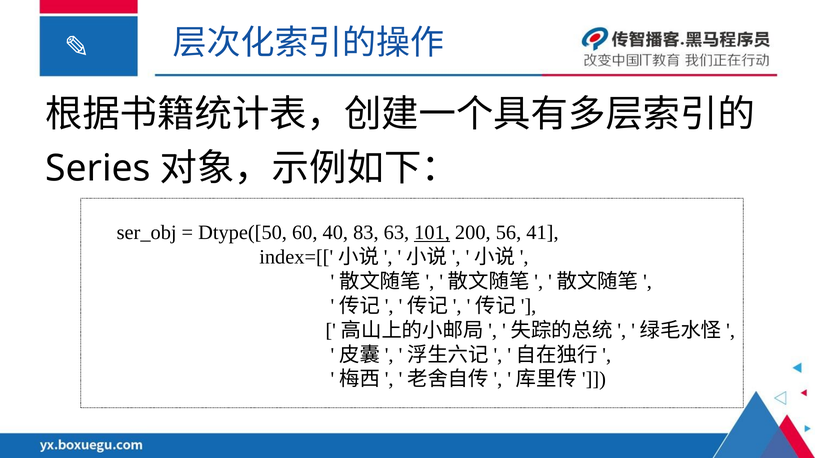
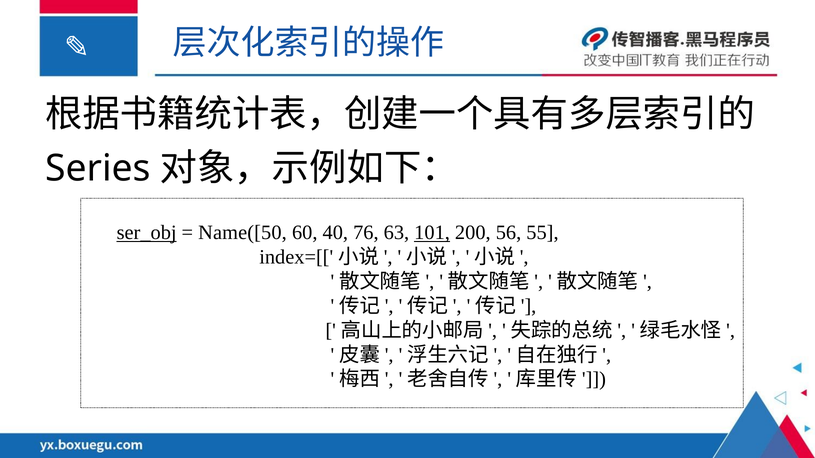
ser_obj underline: none -> present (147, 233)
Dtype([50: Dtype([50 -> Name([50 (243, 233)
83: 83 -> 76 (366, 233)
41: 41 -> 55 (542, 233)
